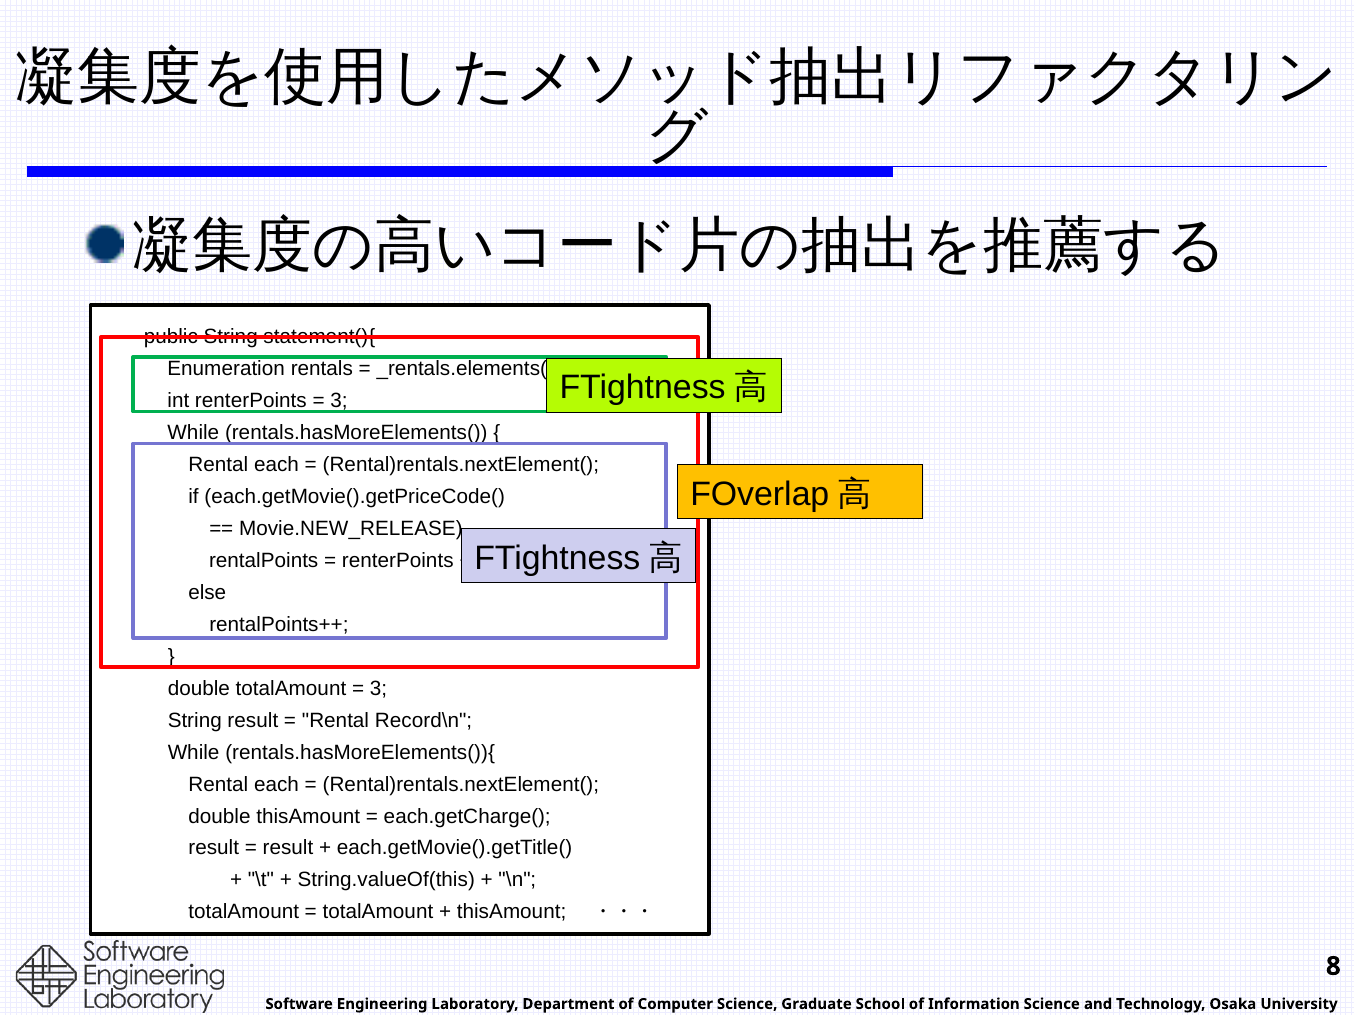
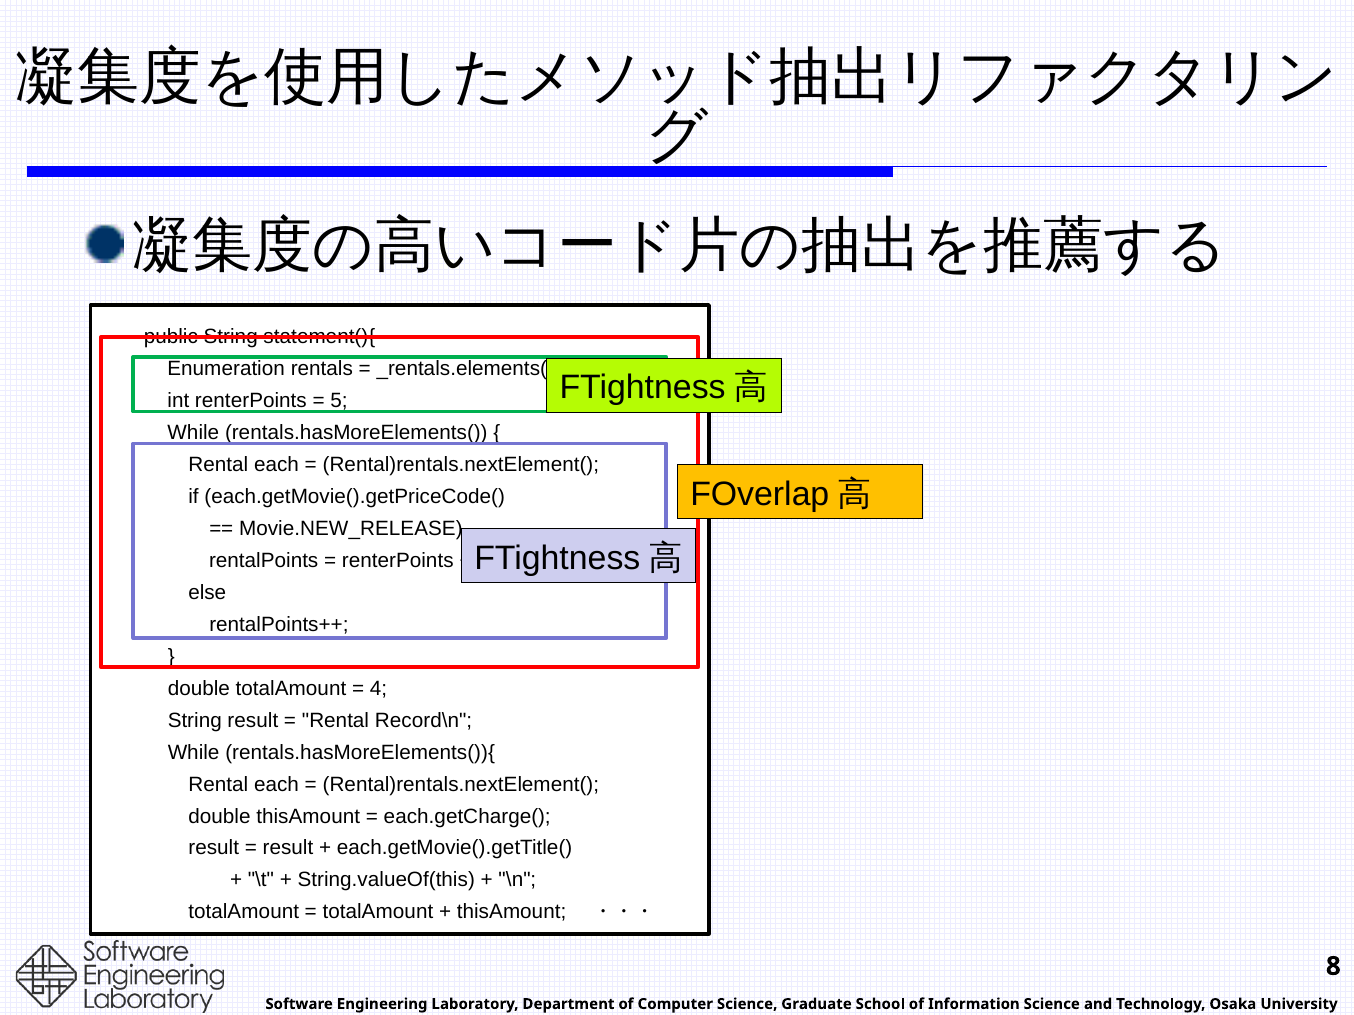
3: 3 -> 5 (339, 401)
3: 3 -> 4 (378, 689)
